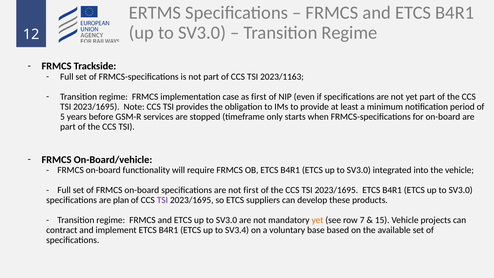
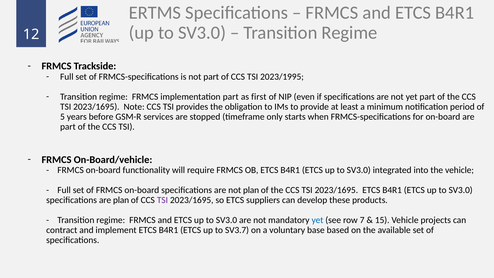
2023/1163: 2023/1163 -> 2023/1995 (282, 77)
implementation case: case -> part (231, 97)
not first: first -> plan (251, 190)
yet colour: orange -> blue (317, 220)
SV3.4: SV3.4 -> SV3.7 (237, 230)
